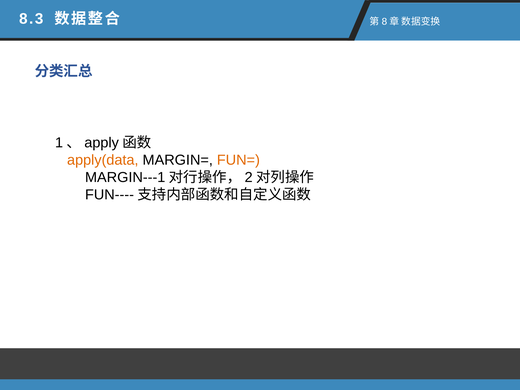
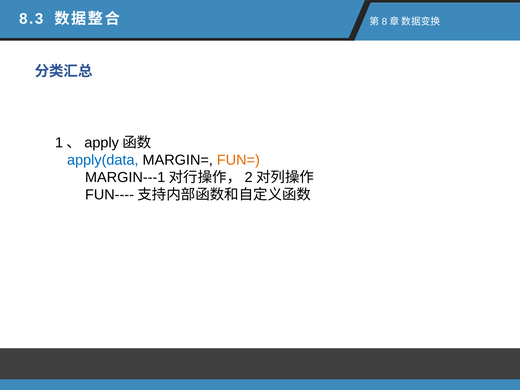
apply(data colour: orange -> blue (103, 160)
